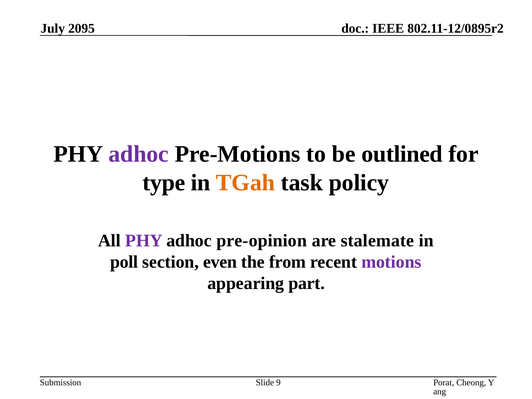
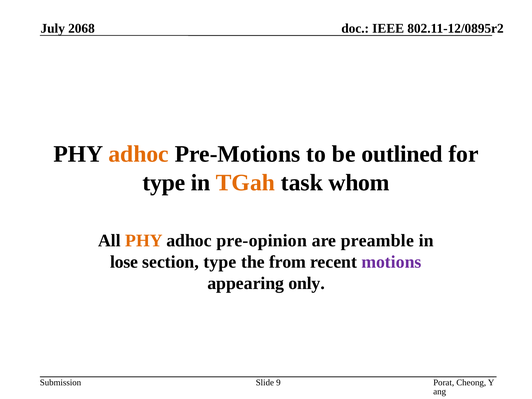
2095: 2095 -> 2068 (81, 28)
adhoc colour: purple -> orange (139, 154)
policy: policy -> whom (359, 183)
PHY colour: purple -> orange (144, 241)
stalemate: stalemate -> preamble (377, 241)
poll: poll -> lose (124, 262)
section even: even -> type (220, 262)
part: part -> only (307, 283)
